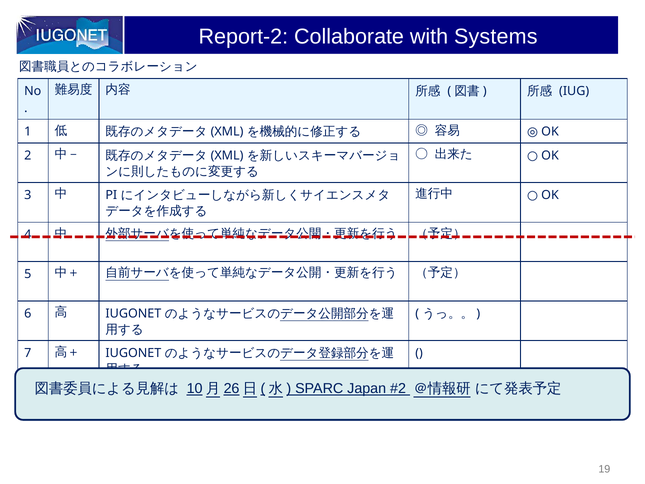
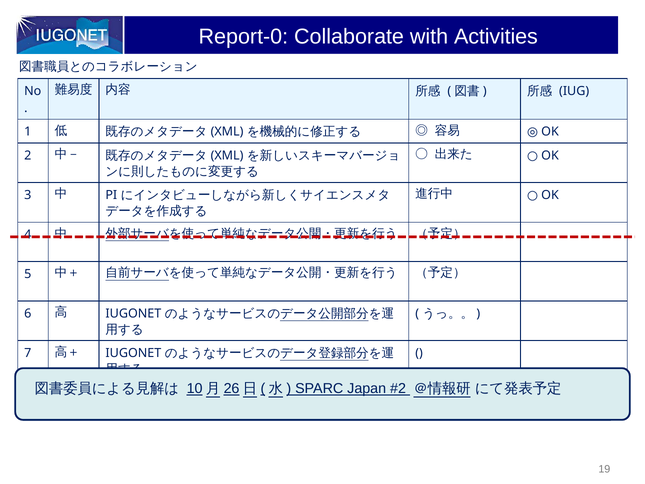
Report-2: Report-2 -> Report-0 (243, 36)
Systems: Systems -> Activities (496, 36)
